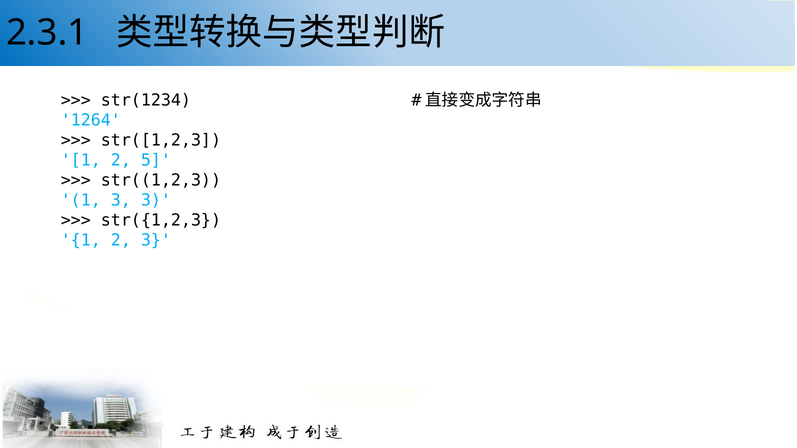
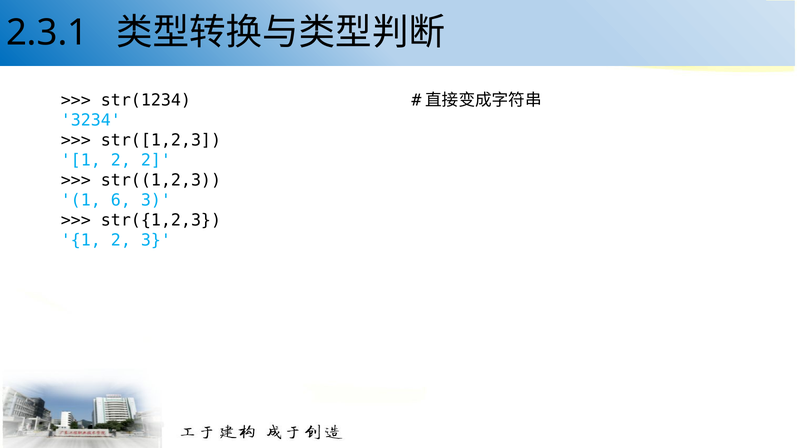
1264: 1264 -> 3234 (91, 120)
2 5: 5 -> 2 (156, 160)
1 3: 3 -> 6 (121, 200)
